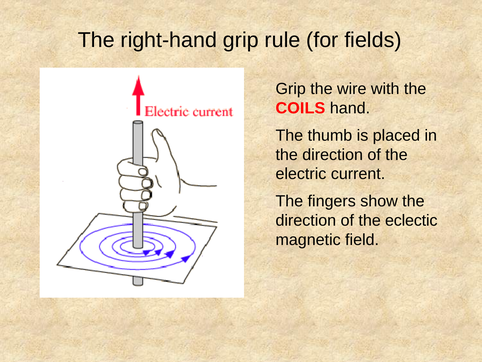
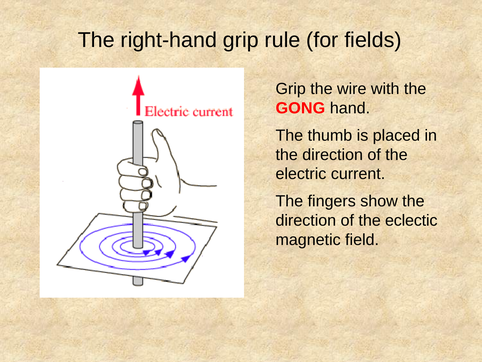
COILS: COILS -> GONG (300, 108)
